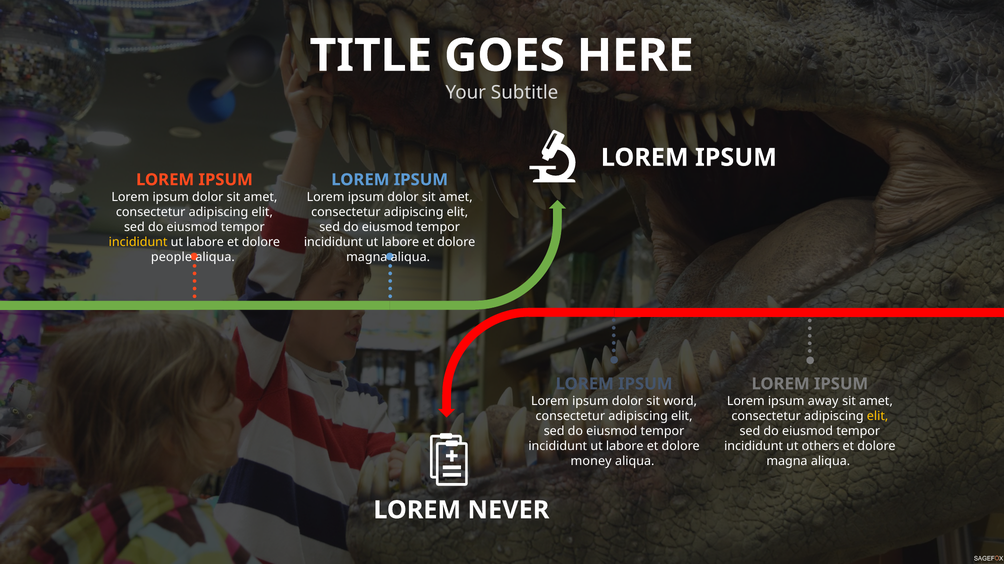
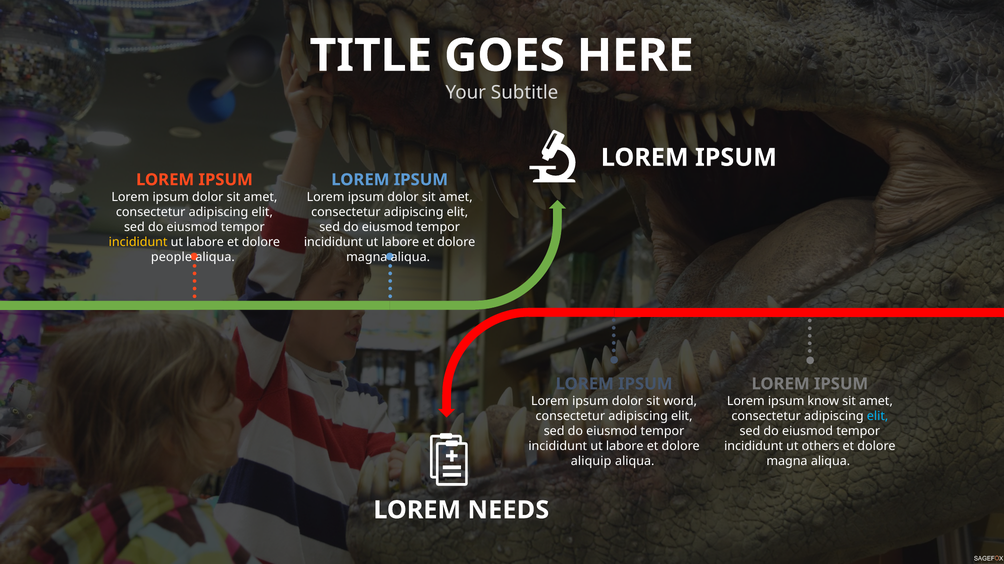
away: away -> know (823, 402)
elit colour: yellow -> light blue (878, 417)
money: money -> aliquip (591, 462)
NEVER: NEVER -> NEEDS (508, 511)
